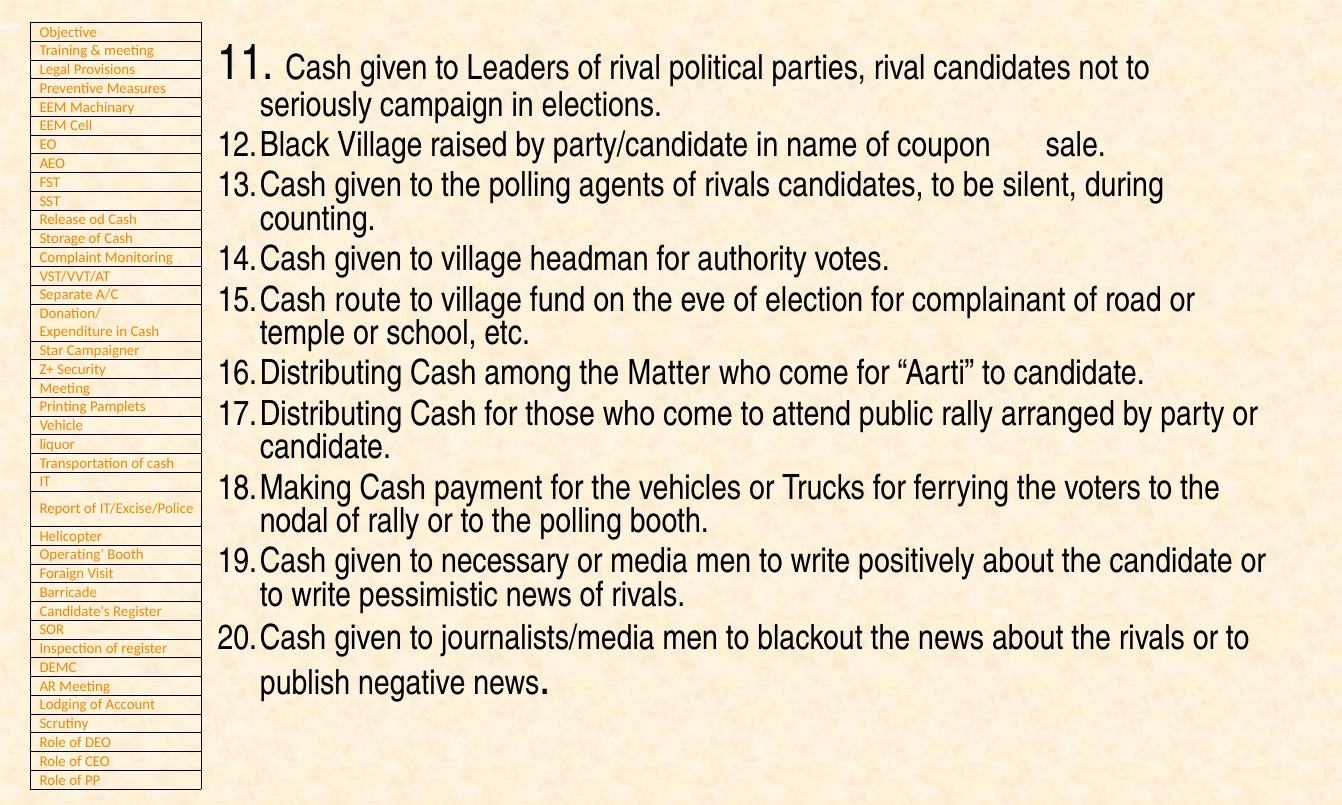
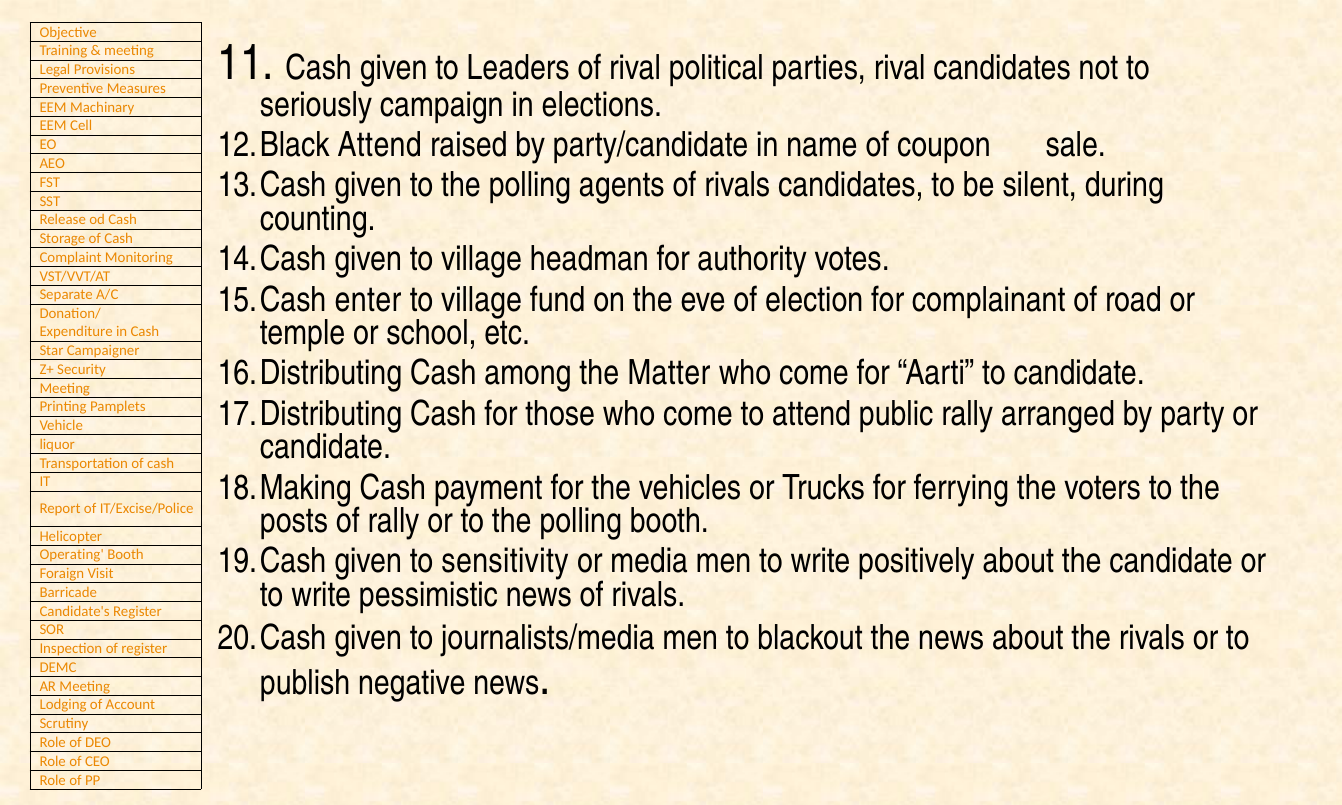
Village: Village -> Attend (380, 145)
route: route -> enter (368, 300)
nodal: nodal -> posts (294, 521)
necessary: necessary -> sensitivity (505, 562)
